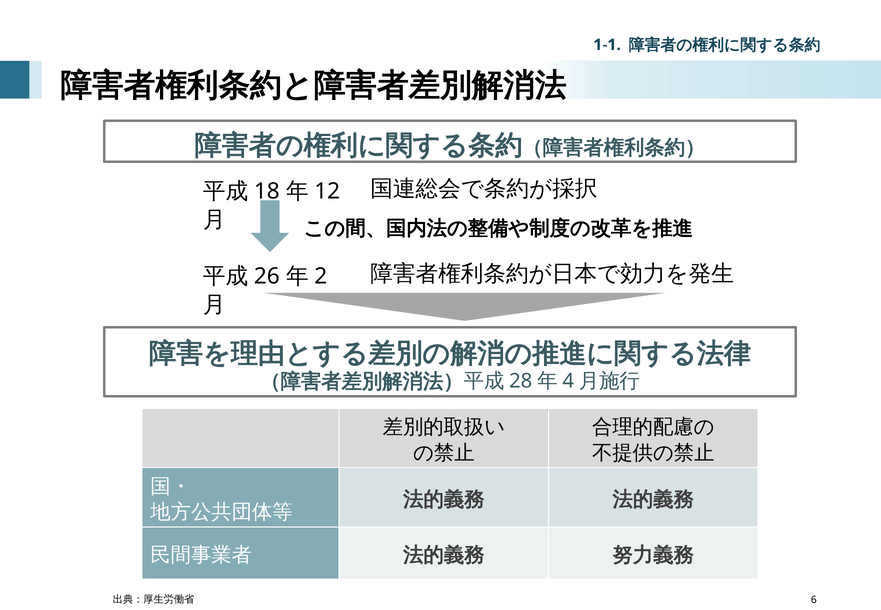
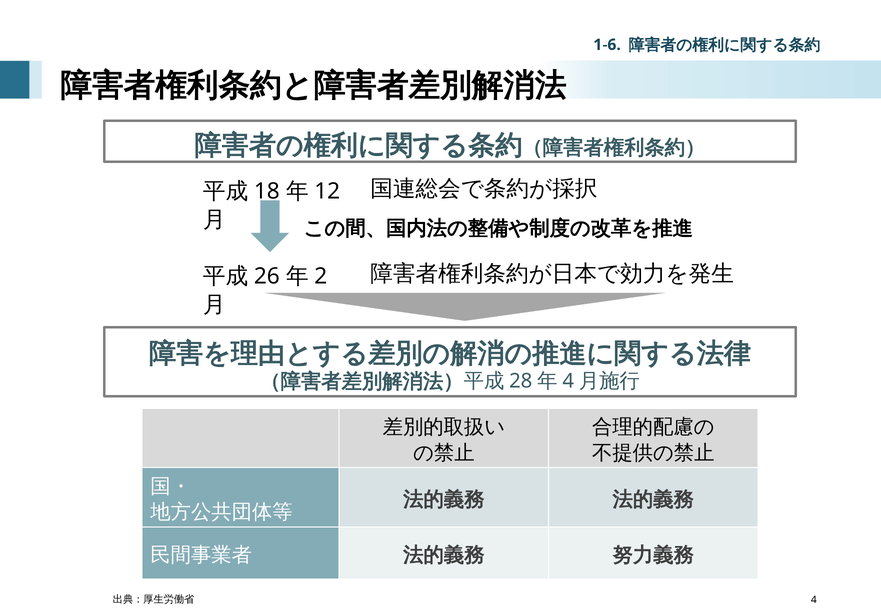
1-1: 1-1 -> 1-6 (607, 45)
6: 6 -> 4 (814, 600)
